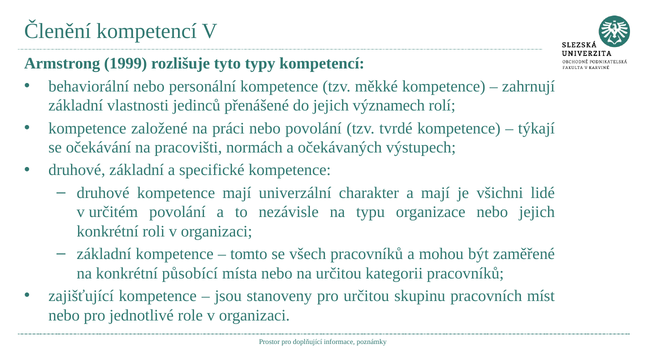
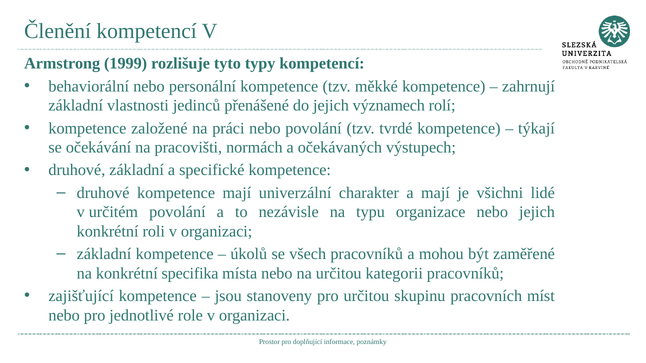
tomto: tomto -> úkolů (249, 254)
působící: působící -> specifika (190, 274)
